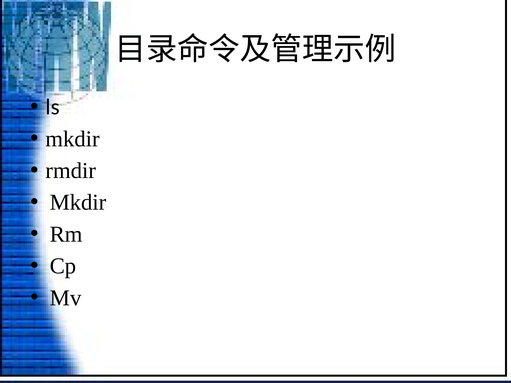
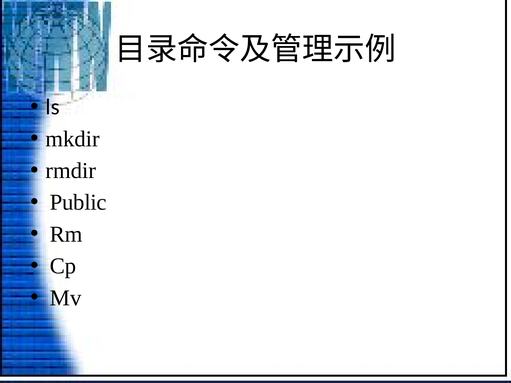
Mkdir: Mkdir -> Public (78, 203)
